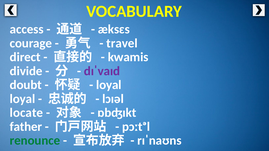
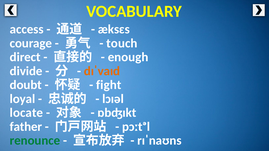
travel: travel -> touch (122, 43)
kwamis: kwamis -> enough (128, 57)
dɪˈvaɪd colour: purple -> orange (102, 71)
loyal: loyal -> fight (109, 85)
